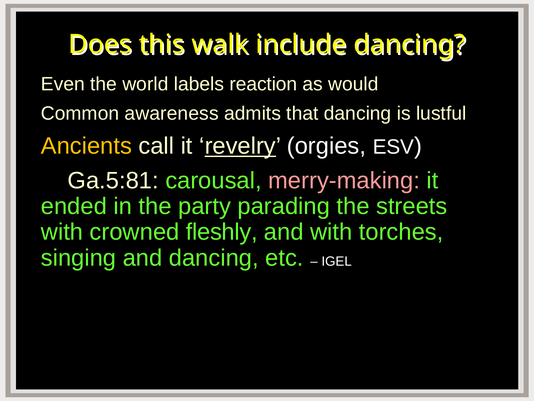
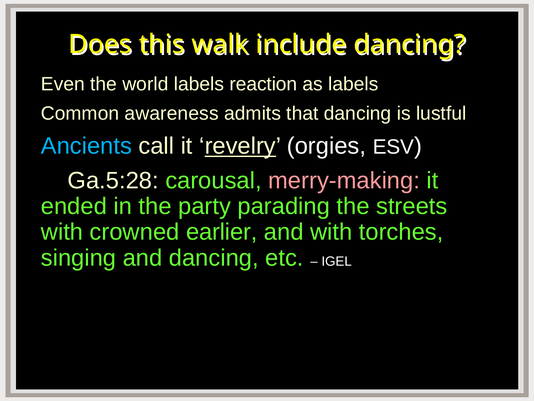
as would: would -> labels (353, 84)
Ancients colour: yellow -> light blue (86, 146)
Ga.5:81: Ga.5:81 -> Ga.5:28 (113, 181)
fleshly: fleshly -> earlier (222, 232)
